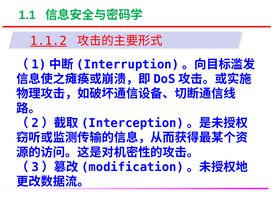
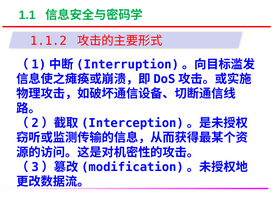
1.1.2 underline: present -> none (49, 41)
